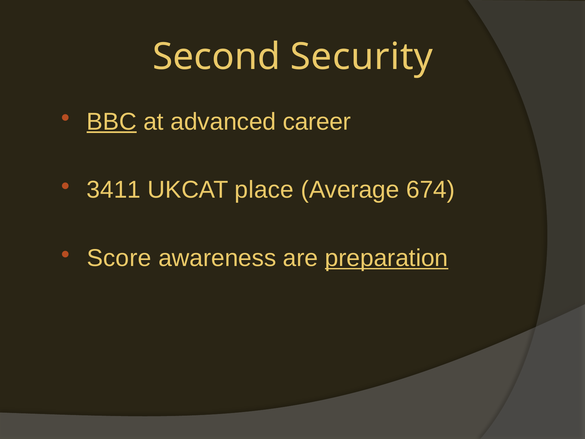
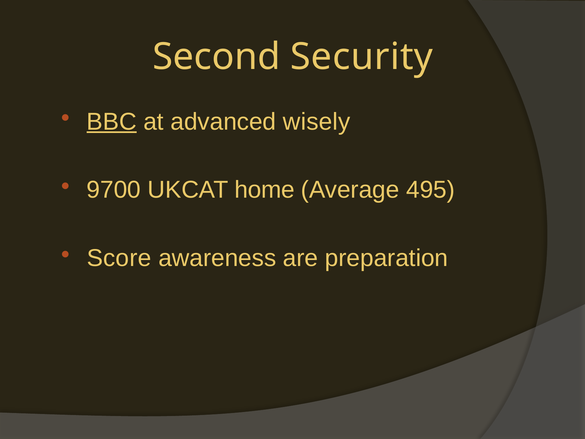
career: career -> wisely (317, 122)
3411: 3411 -> 9700 (114, 190)
place: place -> home (265, 190)
674: 674 -> 495 (431, 190)
preparation underline: present -> none (387, 258)
